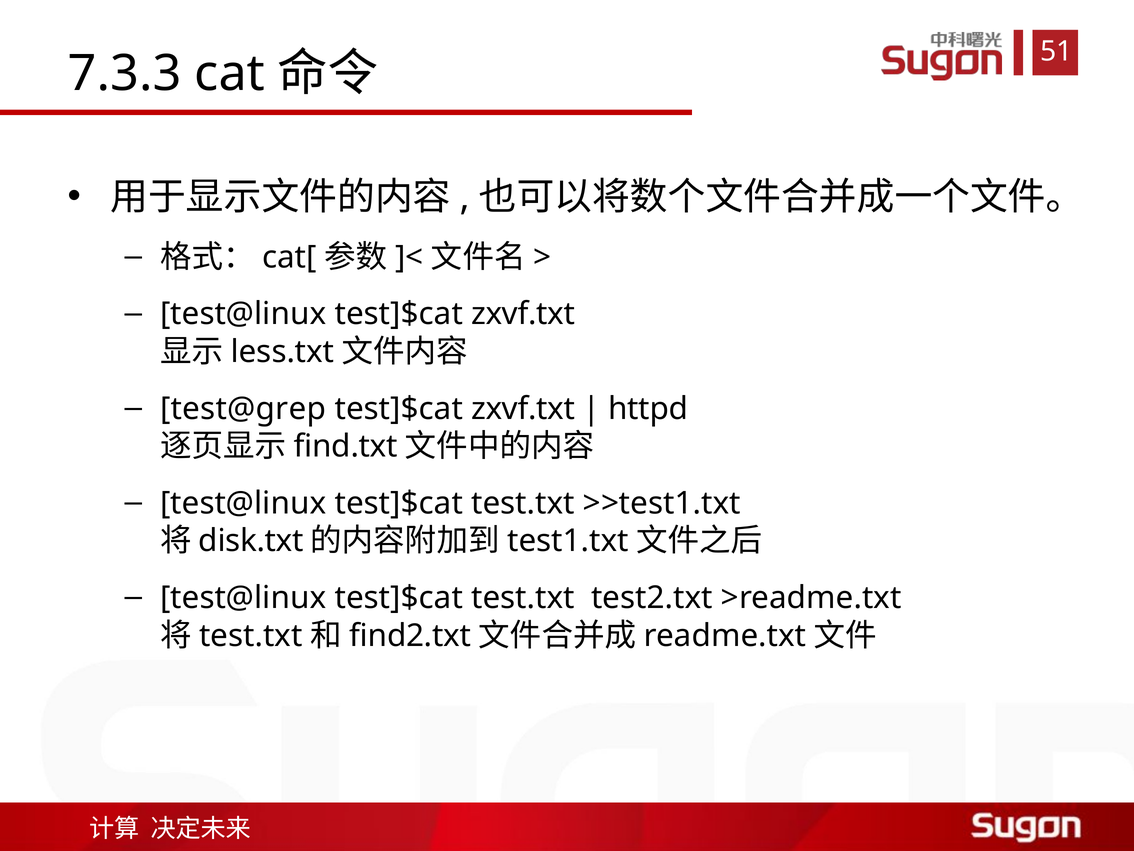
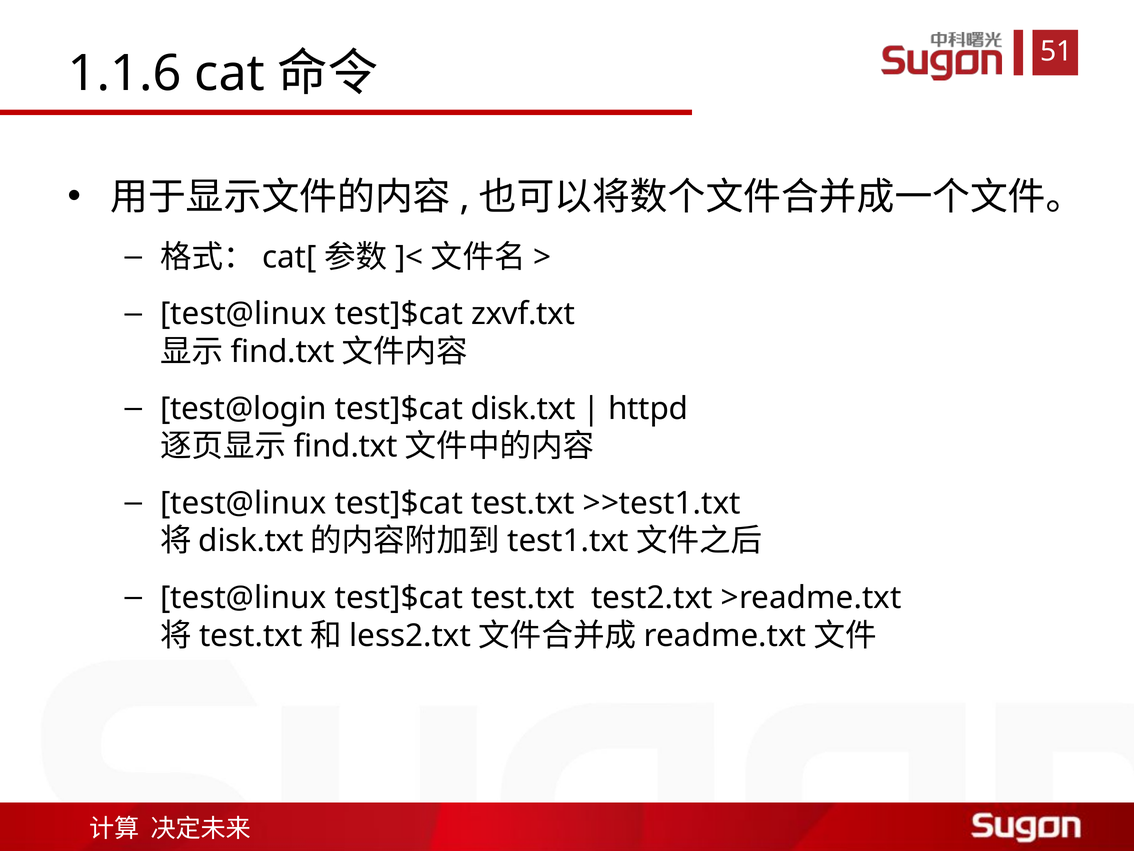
7.3.3: 7.3.3 -> 1.1.6 (125, 73)
less.txt: less.txt -> find.txt (283, 352)
test@grep: test@grep -> test@login (243, 408)
zxvf.txt: zxvf.txt -> disk.txt (523, 408)
find2.txt: find2.txt -> less2.txt (410, 635)
